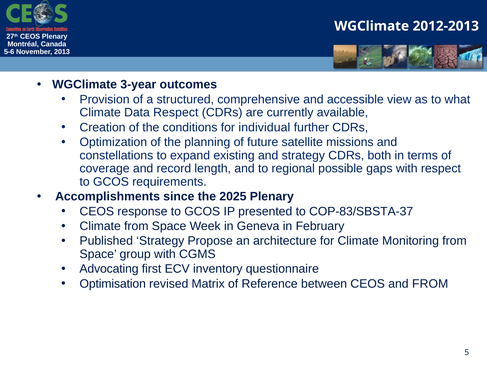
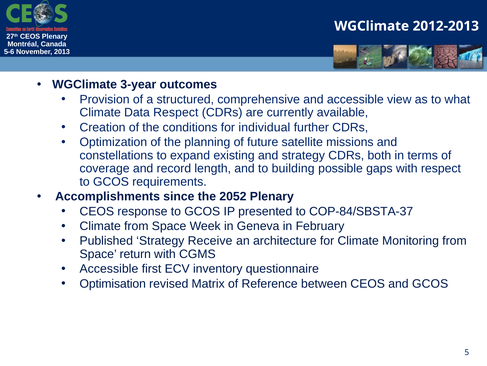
regional: regional -> building (293, 168)
2025: 2025 -> 2052 (233, 196)
COP-83/SBSTA-37: COP-83/SBSTA-37 -> COP-84/SBSTA-37 (361, 211)
Propose: Propose -> Receive (210, 240)
group: group -> return (135, 254)
Advocating: Advocating -> Accessible (109, 268)
and FROM: FROM -> GCOS (430, 283)
